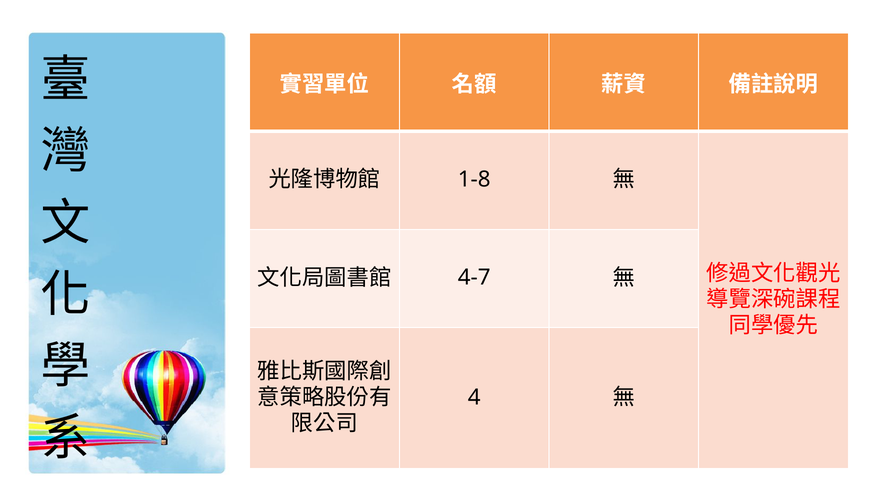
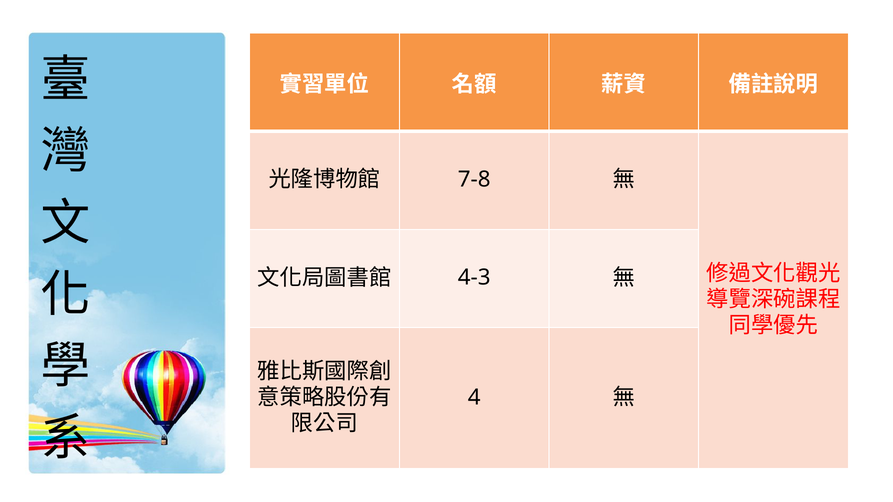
1-8: 1-8 -> 7-8 (474, 180)
4-7: 4-7 -> 4-3 (474, 278)
